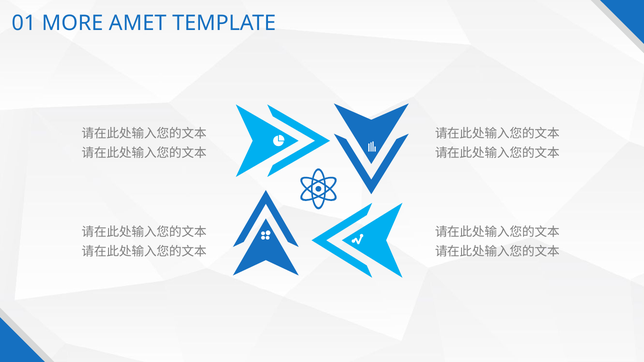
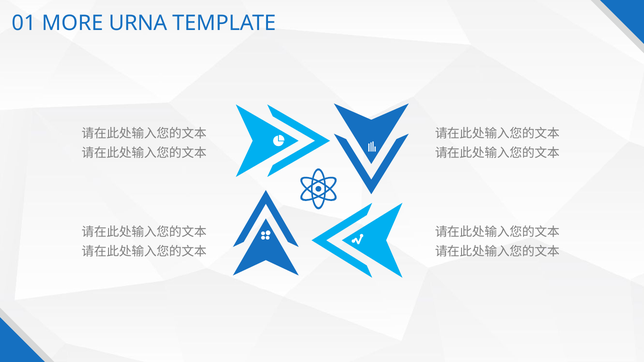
AMET: AMET -> URNA (138, 23)
